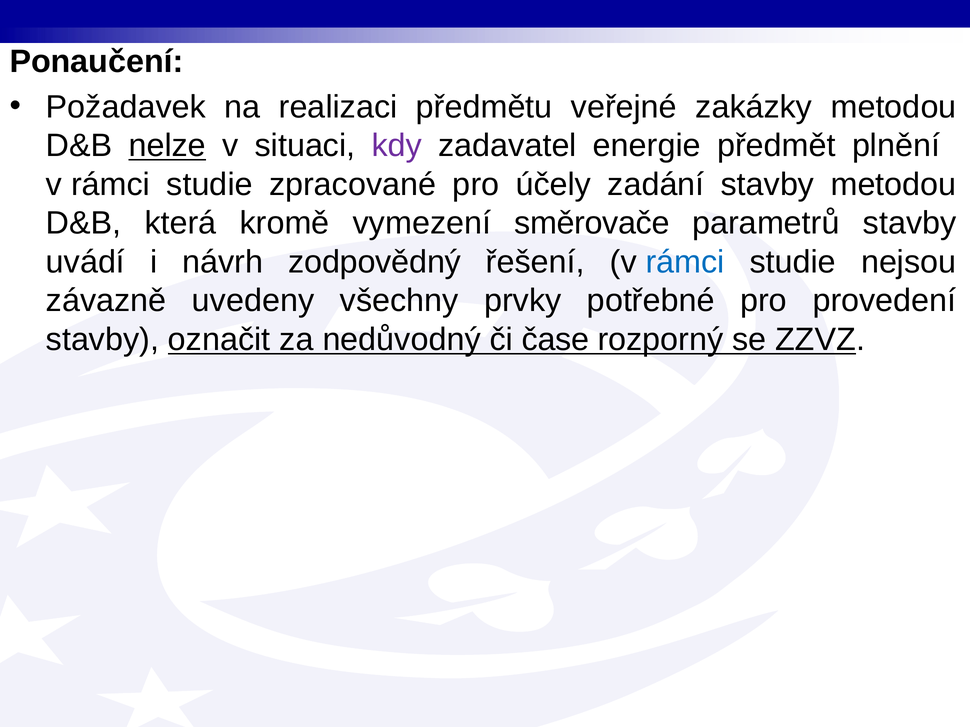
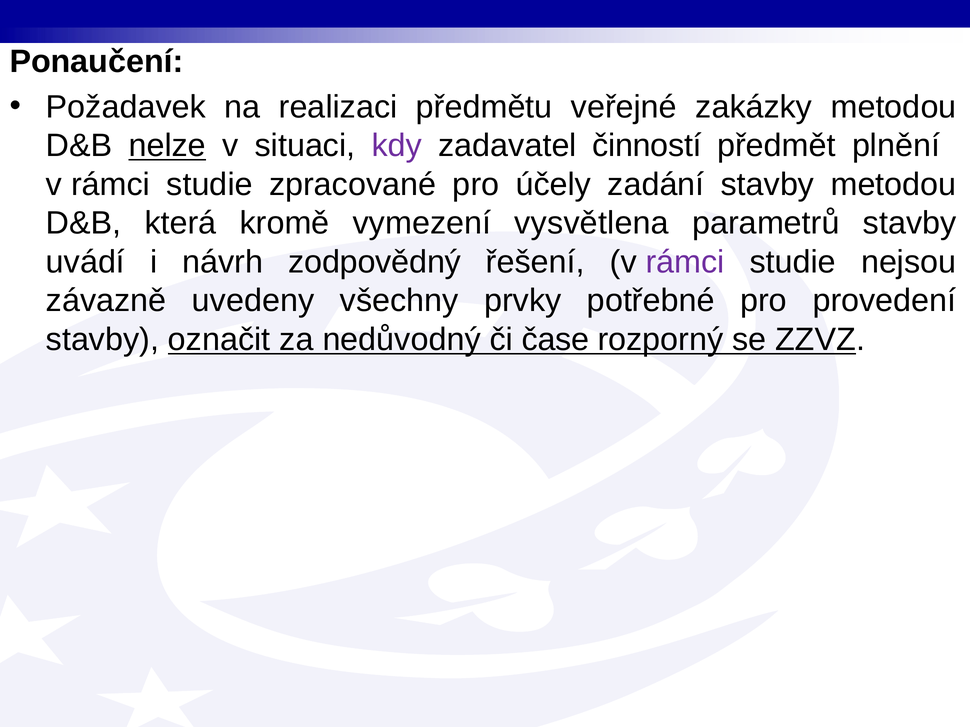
energie: energie -> činností (647, 146)
směrovače: směrovače -> vysvětlena (592, 223)
rámci colour: blue -> purple (685, 262)
